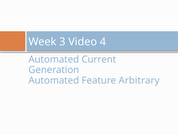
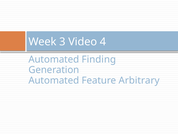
Current: Current -> Finding (99, 59)
